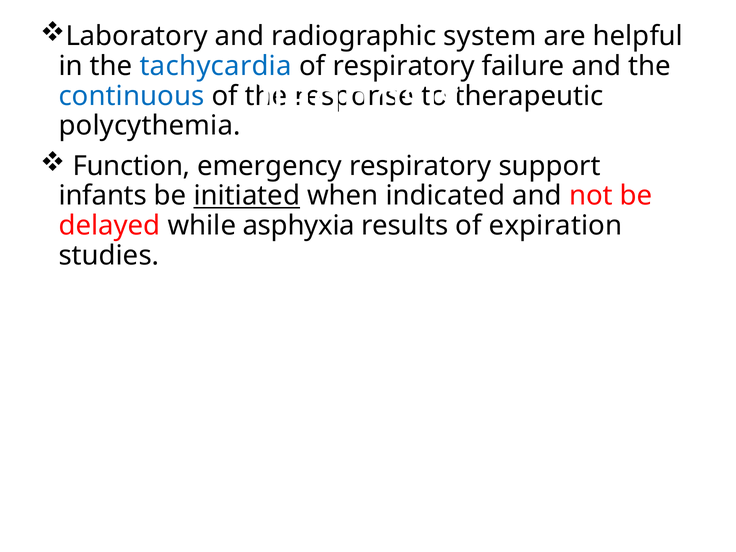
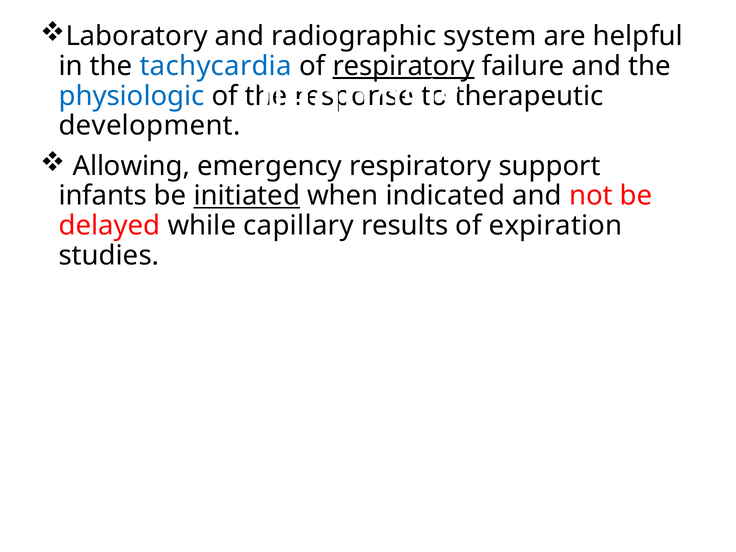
respiratory underline: none -> present (404, 66)
continuous: continuous -> physiologic (132, 96)
polycythemia: polycythemia -> development (150, 126)
Function: Function -> Allowing (131, 166)
asphyxia: asphyxia -> capillary (299, 226)
